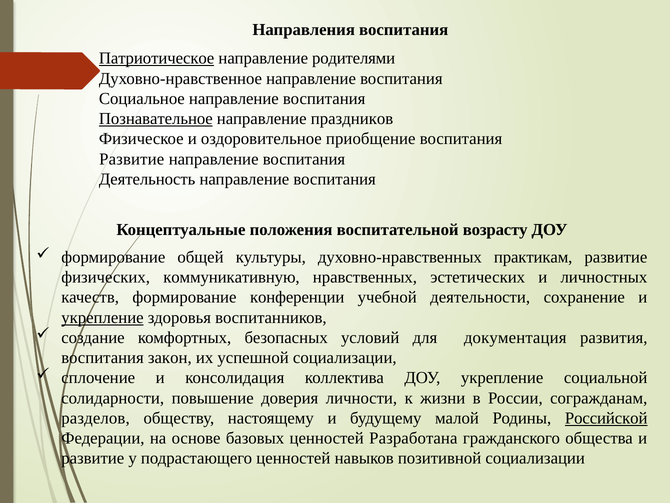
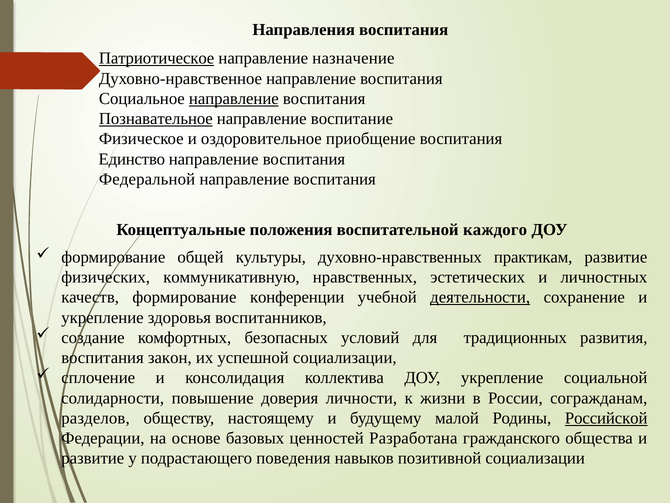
родителями: родителями -> назначение (353, 58)
направление underline: none -> present (234, 99)
праздников: праздников -> воспитание (352, 119)
Развитие: Развитие -> Единство (132, 159)
Деятельность: Деятельность -> Федеральной (147, 179)
возрасту: возрасту -> каждого (495, 229)
деятельности underline: none -> present (480, 297)
укрепление underline: present -> none (102, 317)
документация: документация -> традиционных (515, 337)
подрастающего ценностей: ценностей -> поведения (293, 458)
